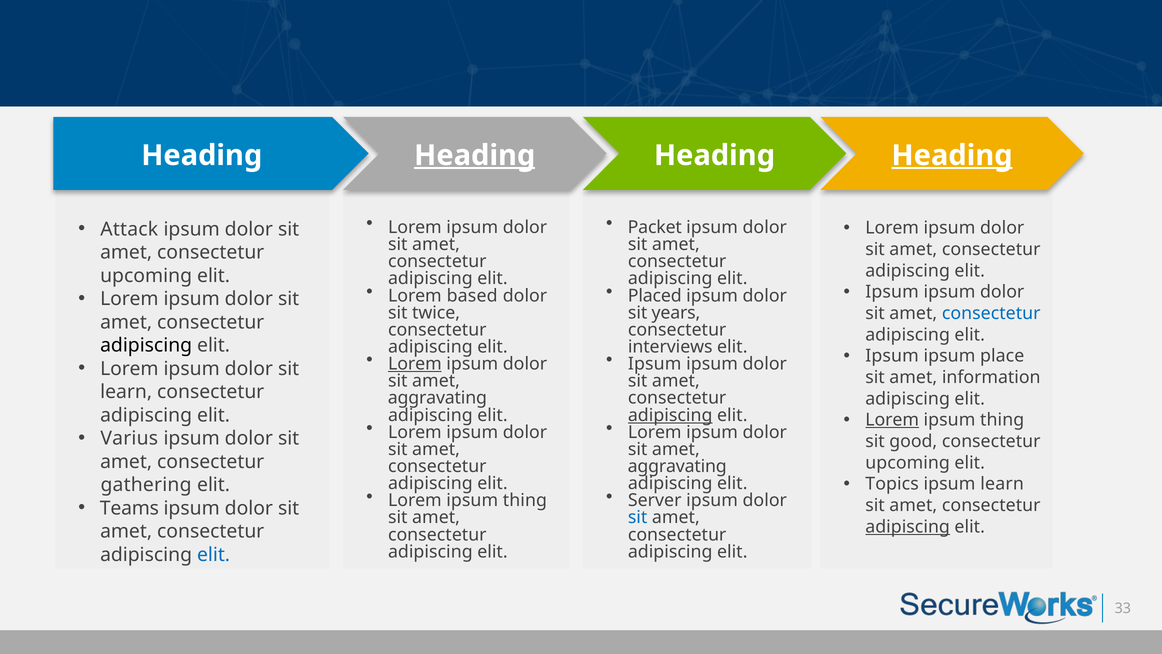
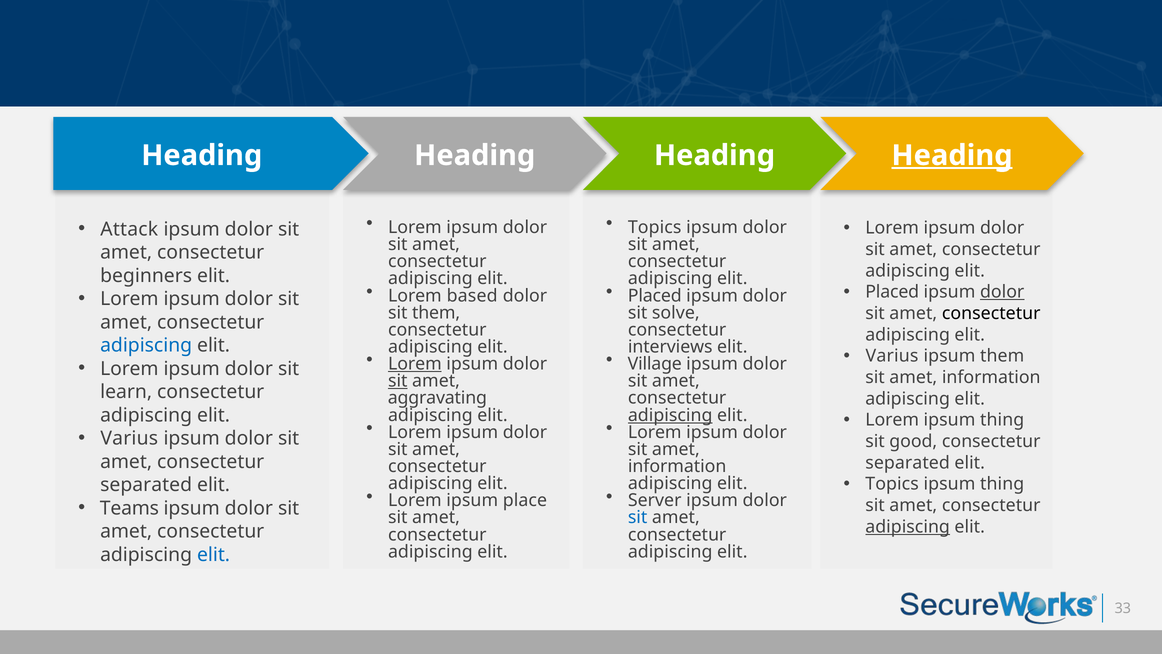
Heading underline: present -> none (475, 155)
Packet: Packet -> Topics (655, 227)
upcoming: upcoming -> beginners (146, 275)
Ipsum: Ipsum -> Placed (892, 292)
dolor underline: none -> present (1002, 292)
sit twice: twice -> them (436, 313)
years: years -> solve (676, 313)
consectetur colour: blue -> black (991, 313)
adipiscing colour: black -> blue (146, 345)
Ipsum: Ipsum -> Varius (892, 356)
ipsum place: place -> them (1002, 356)
Ipsum: Ipsum -> Village (655, 364)
sit underline: none -> present (398, 381)
Lorem underline: present -> none (892, 420)
upcoming: upcoming -> separated (908, 462)
aggravating: aggravating -> information (677, 466)
learn: learn -> thing (1002, 484)
gathering: gathering -> separated (146, 485)
thing: thing -> place (525, 500)
